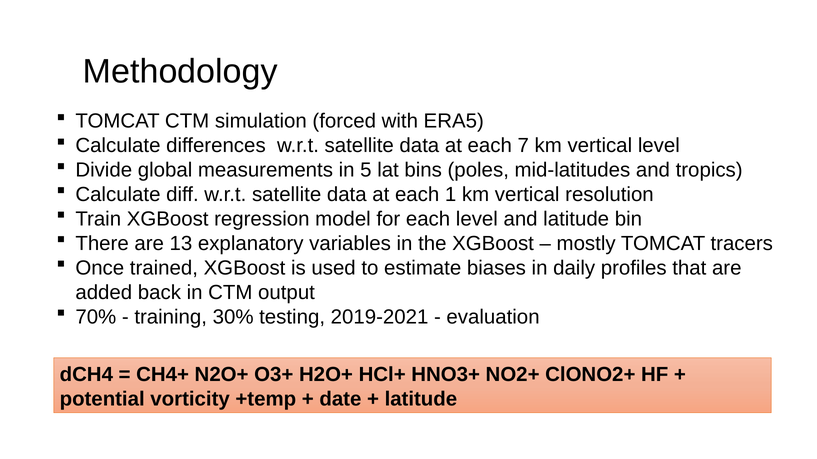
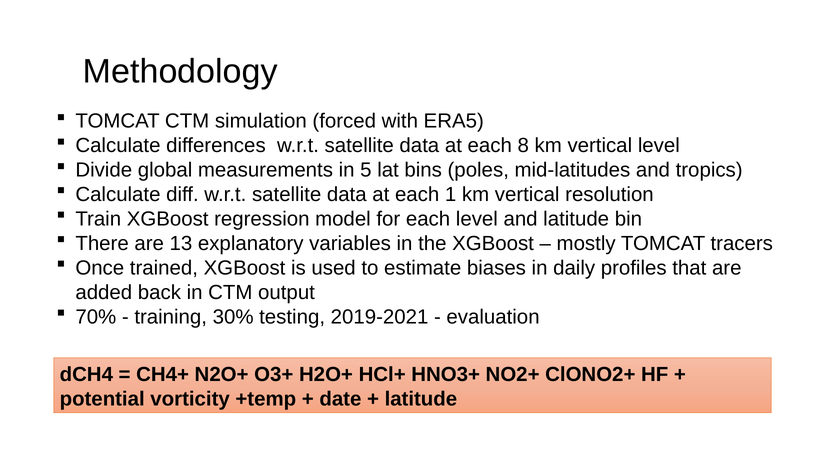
7: 7 -> 8 (523, 146)
